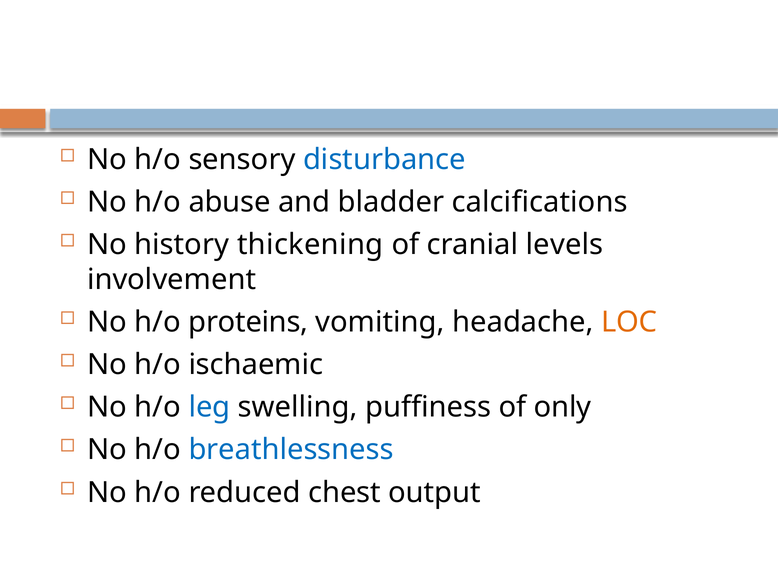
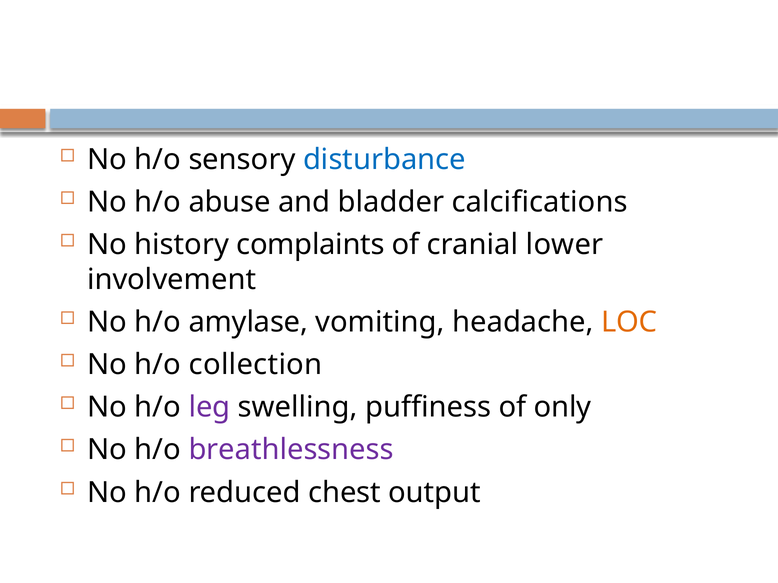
thickening: thickening -> complaints (310, 245)
levels: levels -> lower (565, 245)
proteins: proteins -> amylase (248, 322)
ischaemic: ischaemic -> collection (256, 365)
leg colour: blue -> purple (209, 408)
breathlessness colour: blue -> purple (291, 450)
